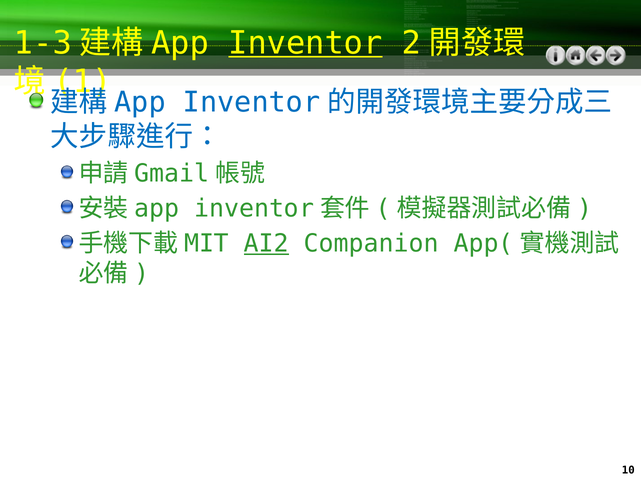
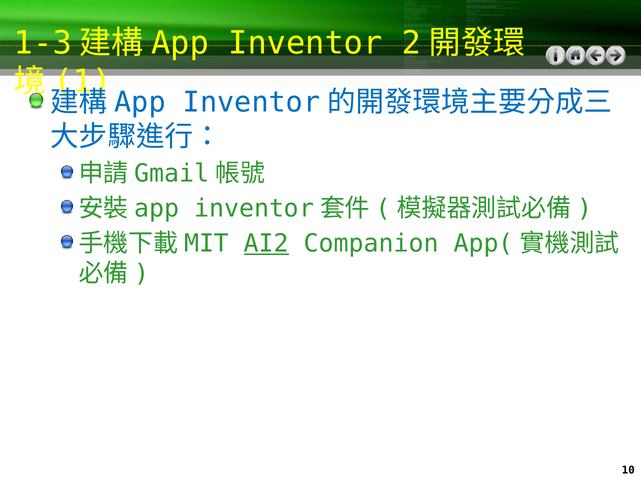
Inventor underline: present -> none (305, 43)
